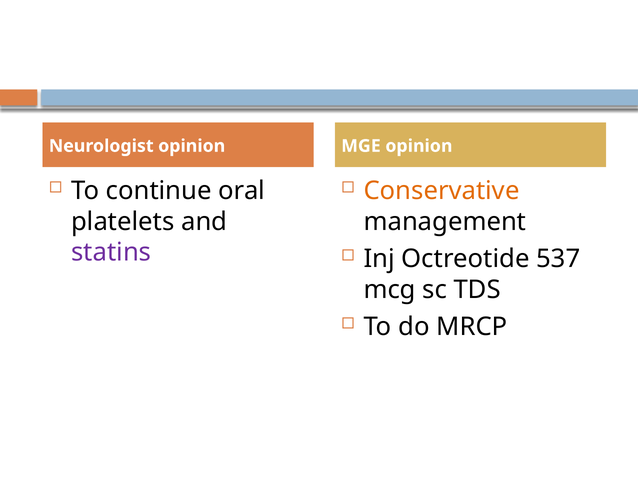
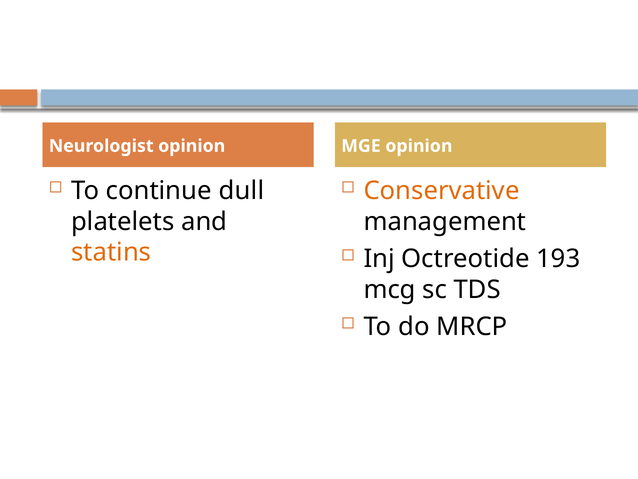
oral: oral -> dull (241, 190)
statins colour: purple -> orange (111, 252)
537: 537 -> 193 (558, 258)
